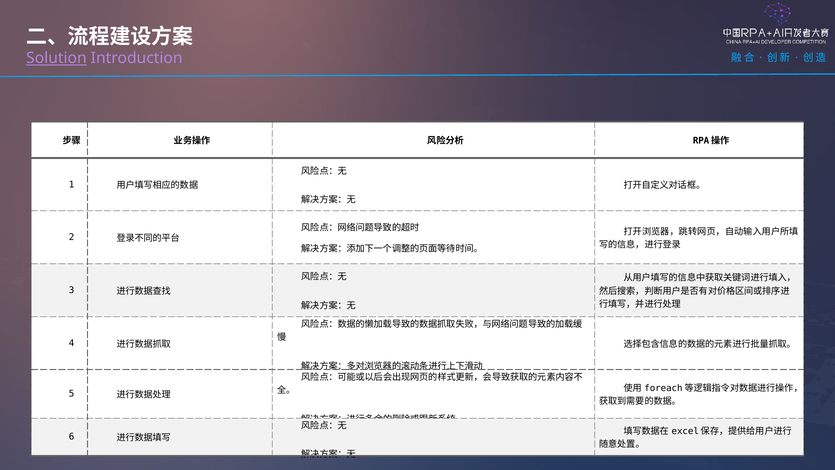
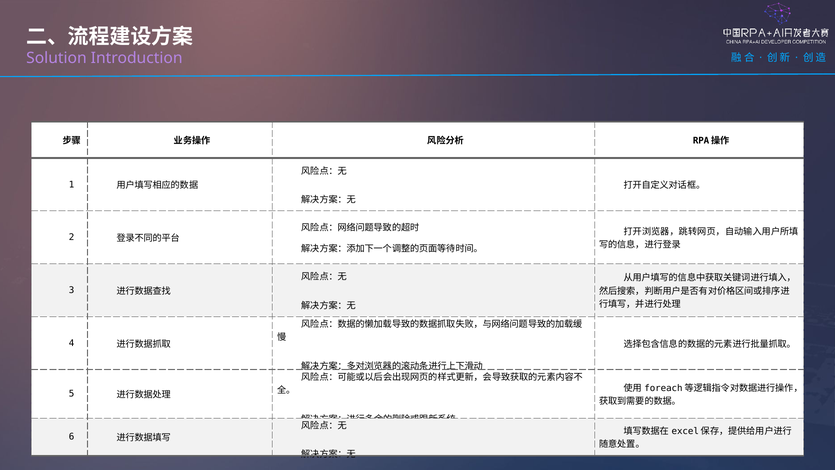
Solution underline: present -> none (56, 58)
